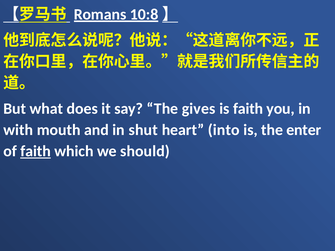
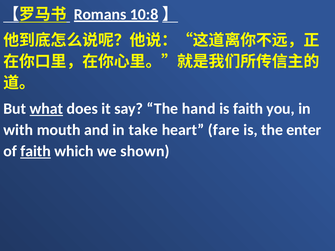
what underline: none -> present (46, 109)
gives: gives -> hand (199, 109)
shut: shut -> take (143, 130)
into: into -> fare (224, 130)
should: should -> shown (145, 151)
